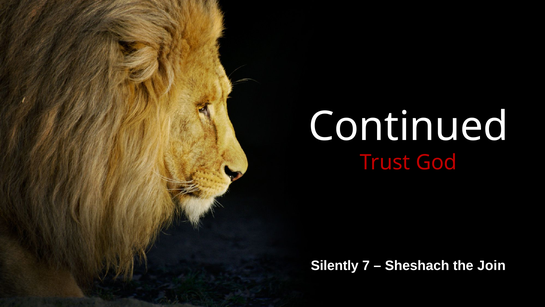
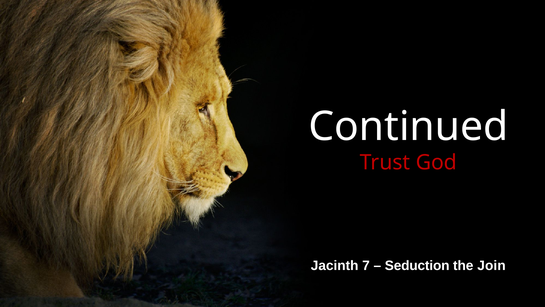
Silently: Silently -> Jacinth (335, 265)
Sheshach: Sheshach -> Seduction (417, 265)
